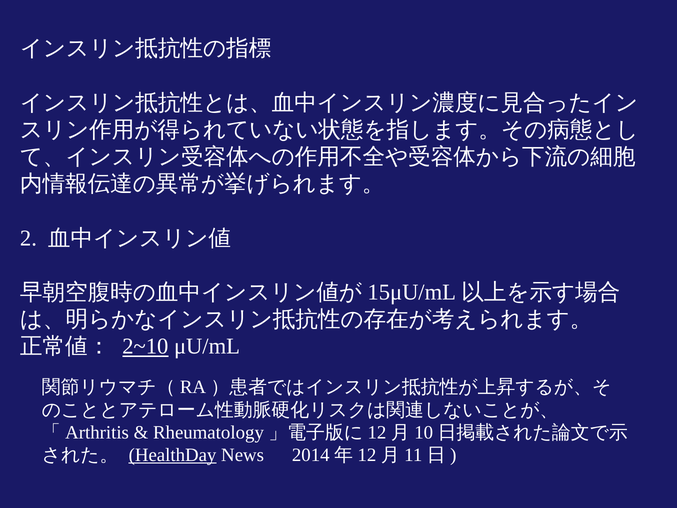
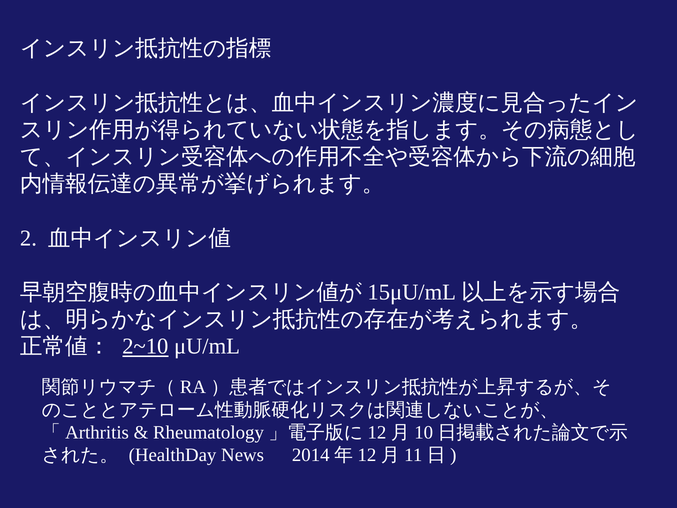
HealthDay underline: present -> none (173, 455)
